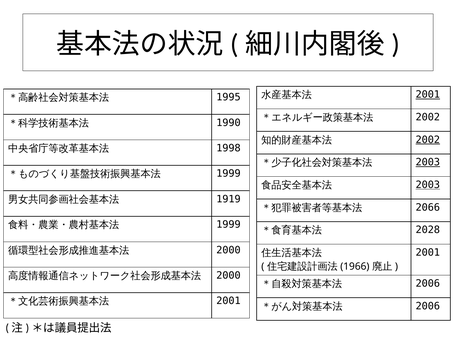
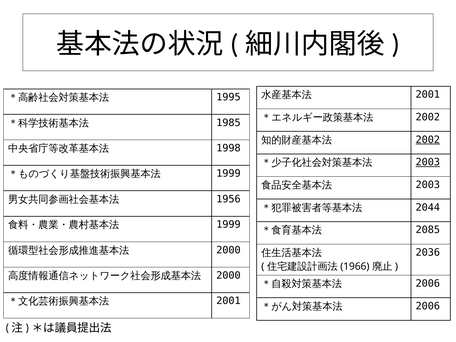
2001 underline: present -> none (428, 95)
1990: 1990 -> 1985 (228, 123)
2003 underline: present -> none (428, 185)
1919: 1919 -> 1956 (228, 199)
2066: 2066 -> 2044 (428, 207)
2028: 2028 -> 2085 (428, 230)
2001: 2001 -> 2036 (428, 252)
